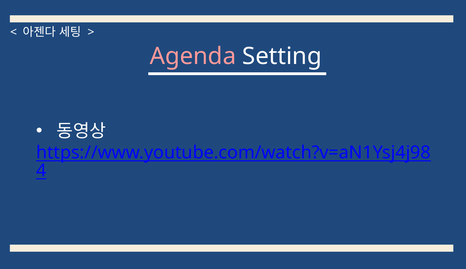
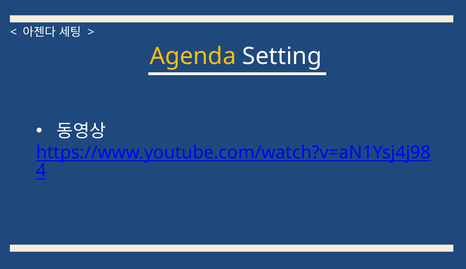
Agenda colour: pink -> yellow (193, 56)
